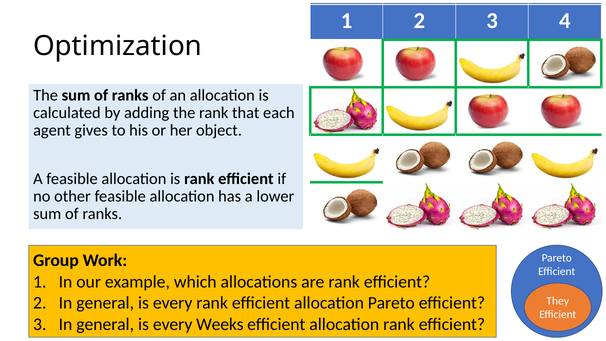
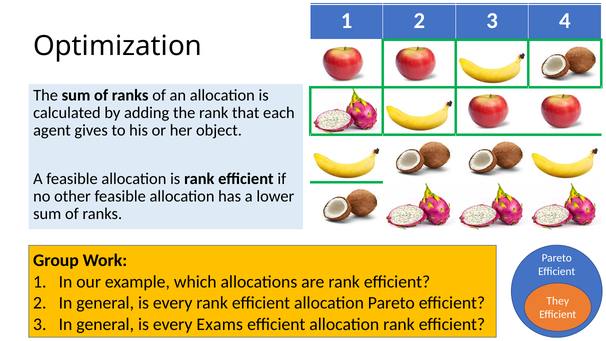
Weeks: Weeks -> Exams (220, 324)
